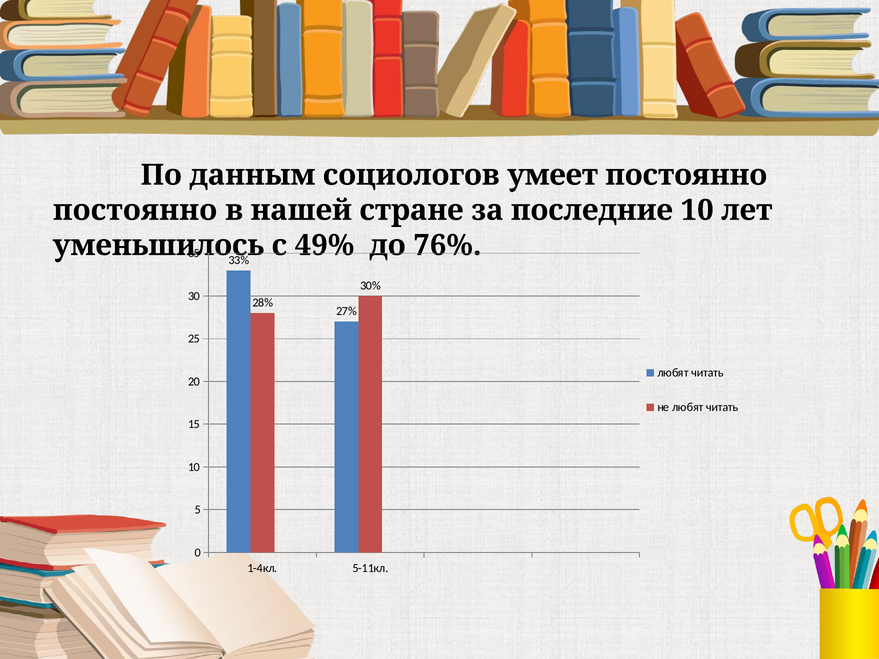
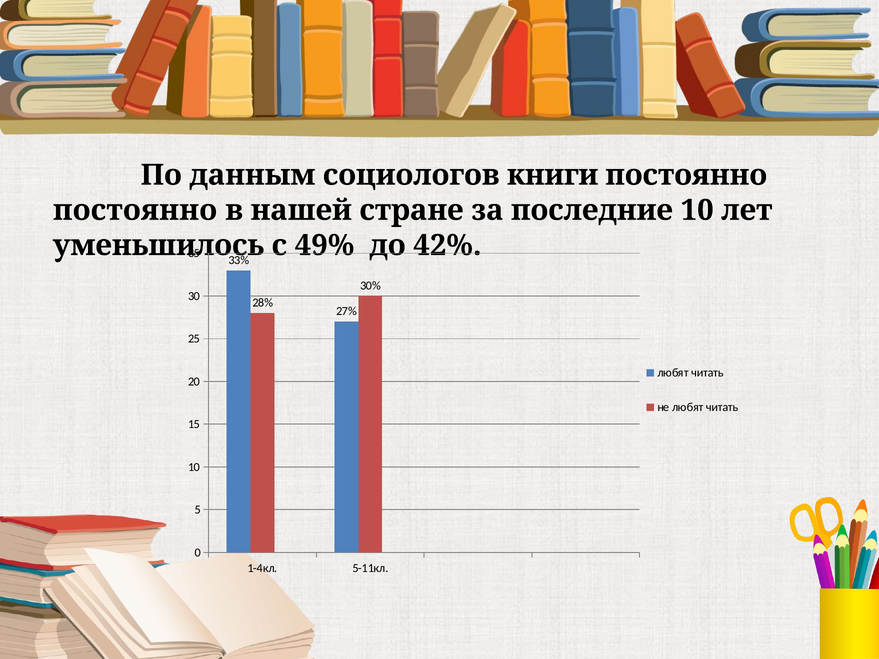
умеет: умеет -> книги (553, 175)
76%: 76% -> 42% (447, 245)
